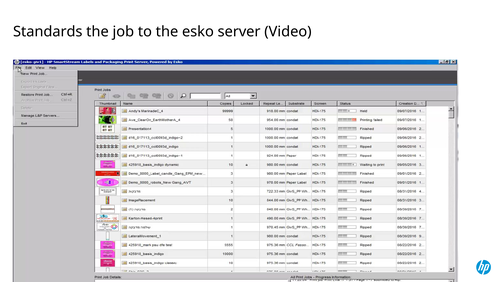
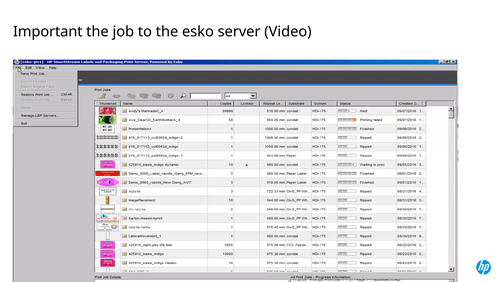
Standards: Standards -> Important (48, 32)
